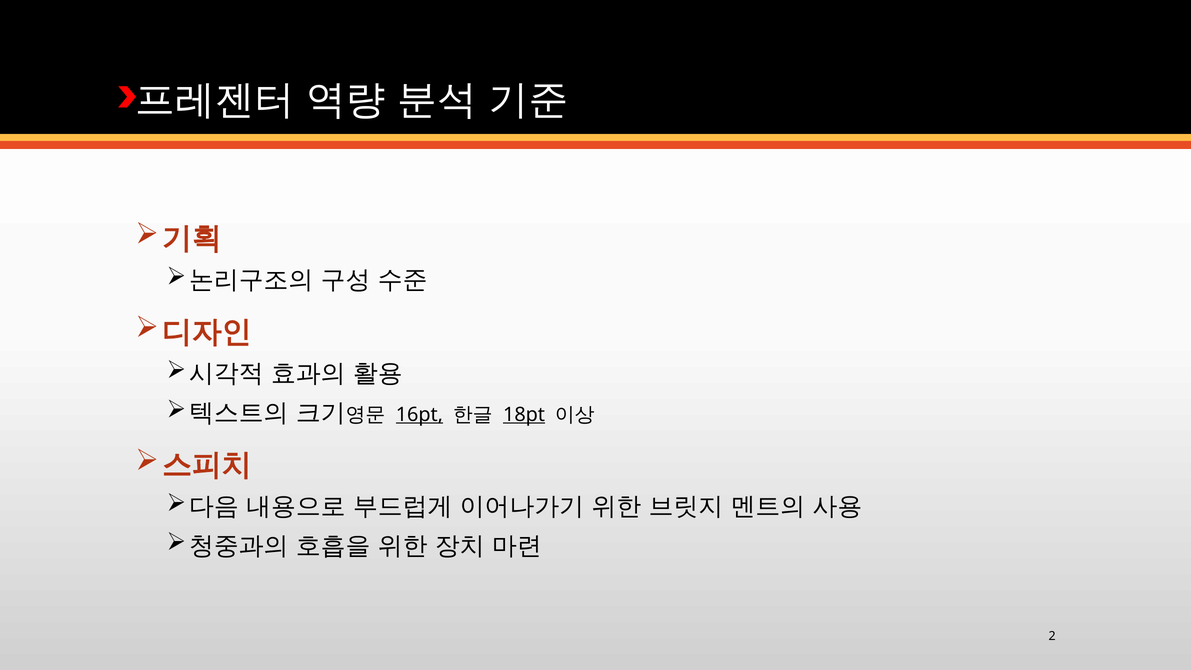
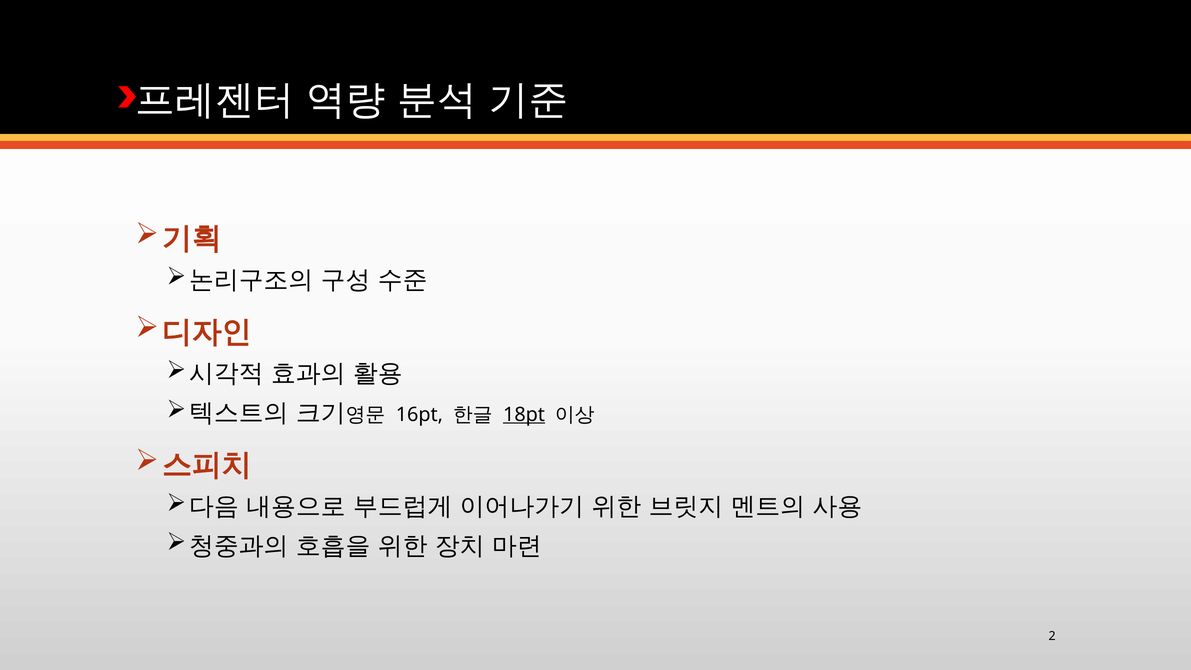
16pt underline: present -> none (419, 415)
